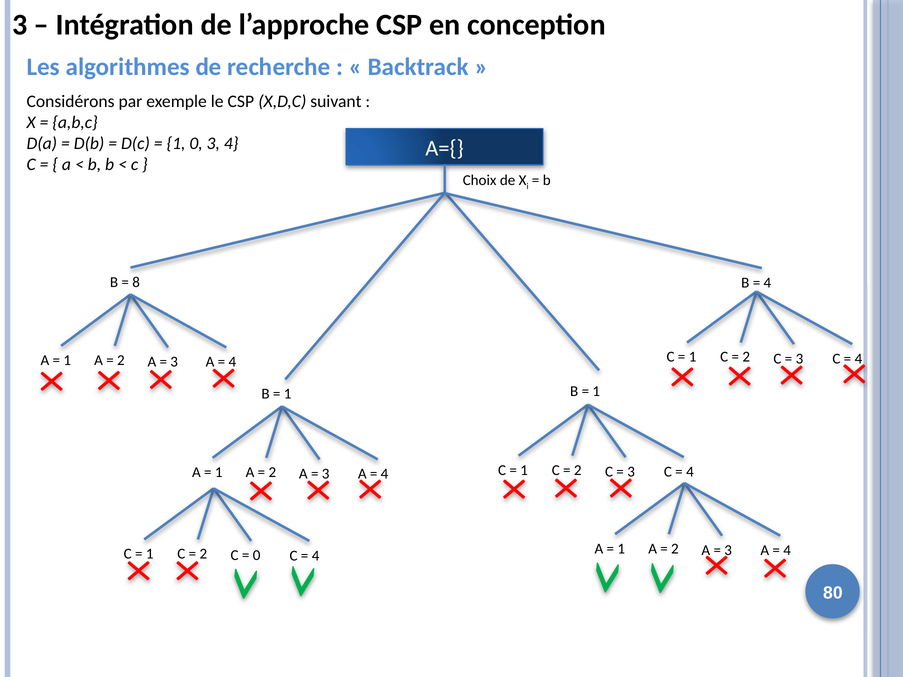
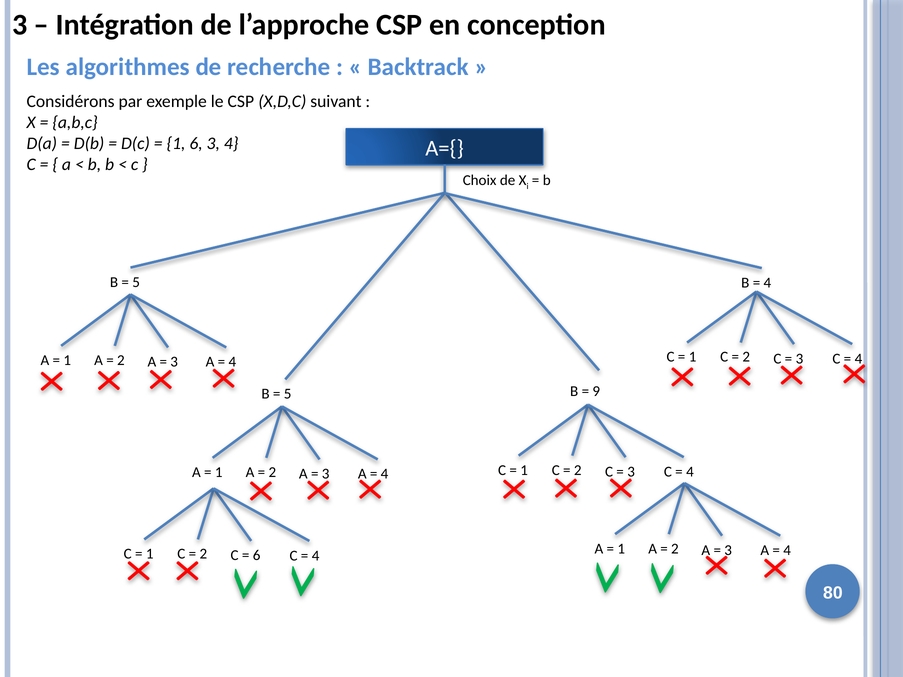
1 0: 0 -> 6 (196, 144)
8: 8 -> 5 (136, 282)
1: 1 -> 9 (596, 391)
1: 1 -> 5 (288, 394)
0: 0 -> 6 (257, 556)
